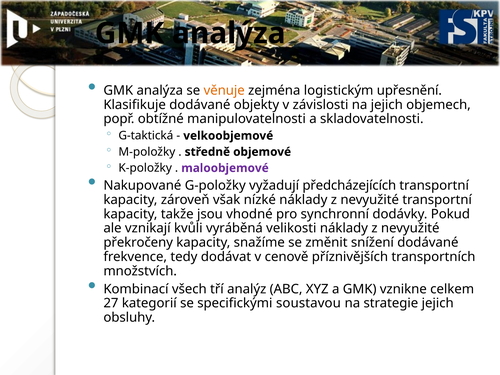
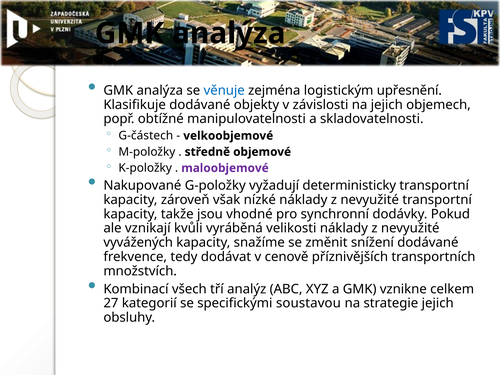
věnuje colour: orange -> blue (224, 90)
G-taktická: G-taktická -> G-částech (146, 136)
předcházejících: předcházejících -> deterministicky (349, 186)
překročeny: překročeny -> vyvážených (138, 243)
